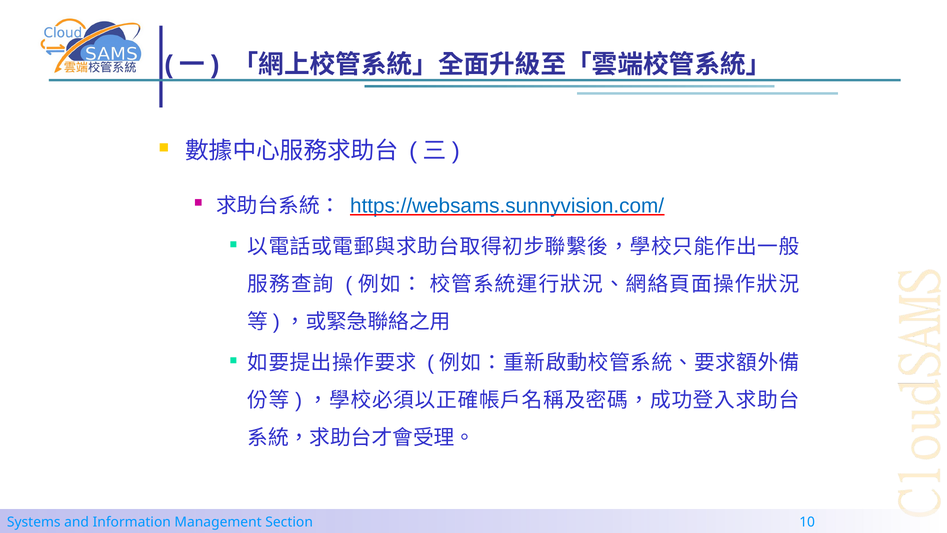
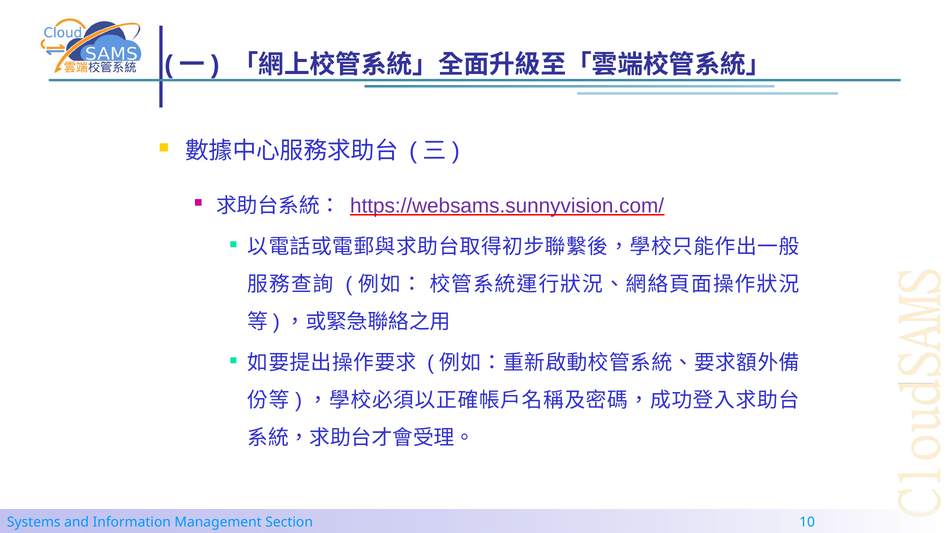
https://websams.sunnyvision.com/ colour: blue -> purple (507, 206)
